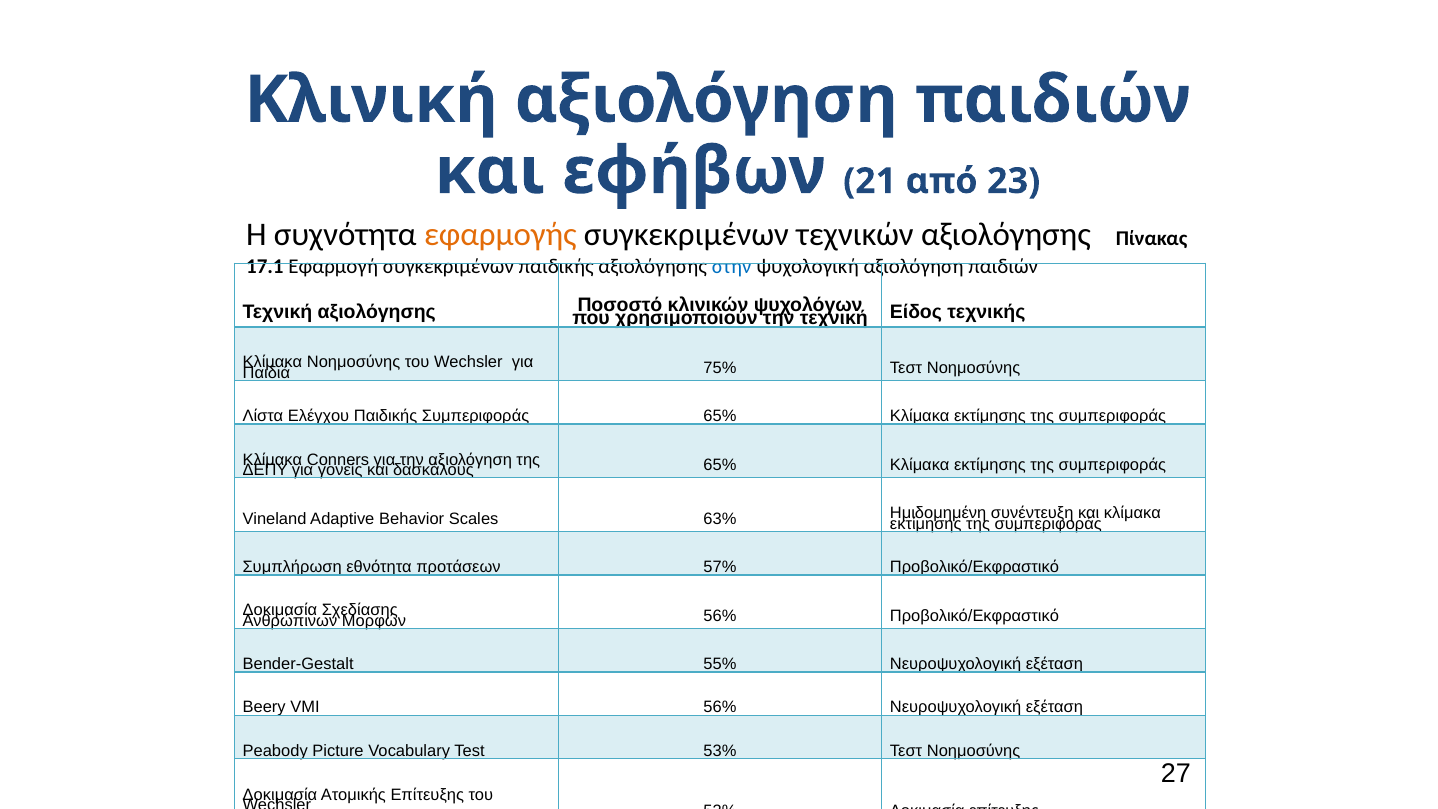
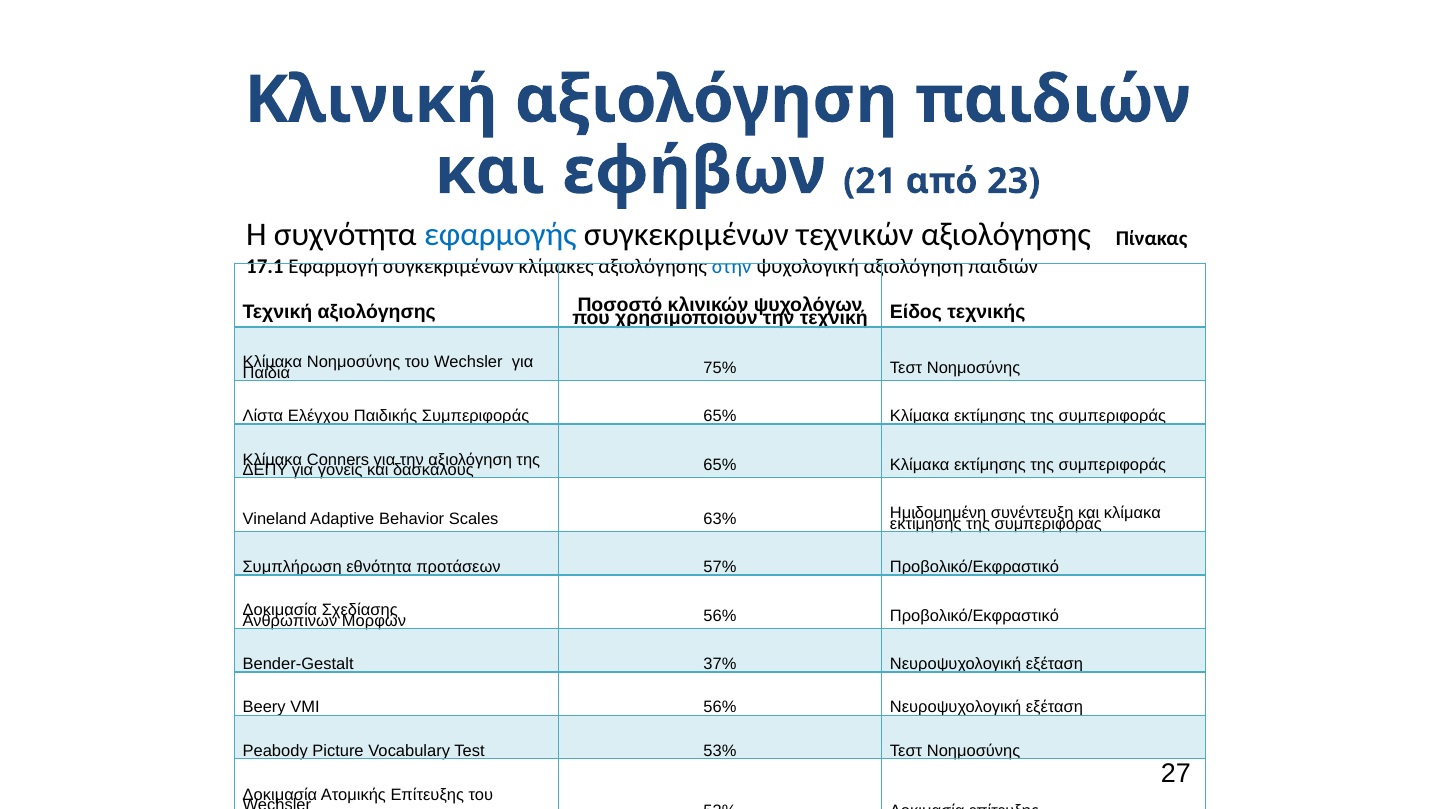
εφαρμογής colour: orange -> blue (500, 234)
συγκεκριμένων παιδικής: παιδικής -> κλίμακες (556, 266)
55%: 55% -> 37% (720, 664)
